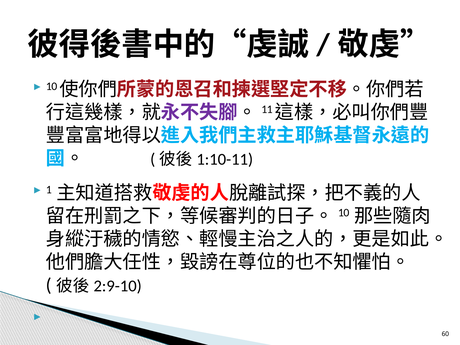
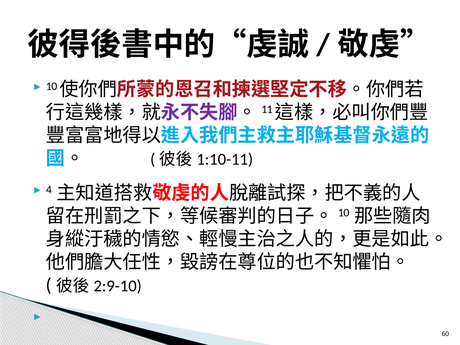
1: 1 -> 4 (49, 190)
